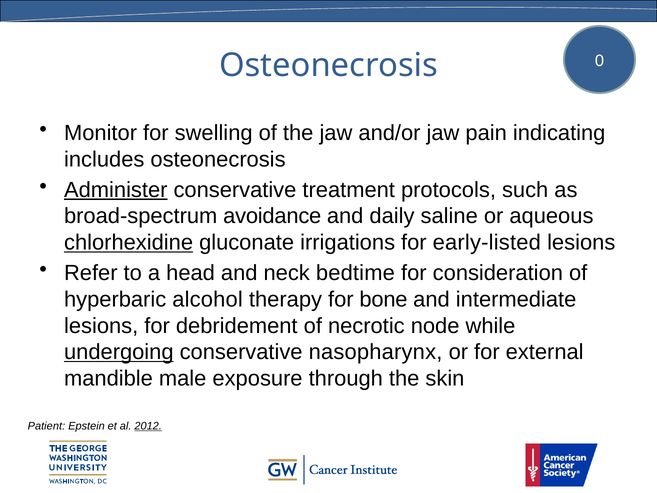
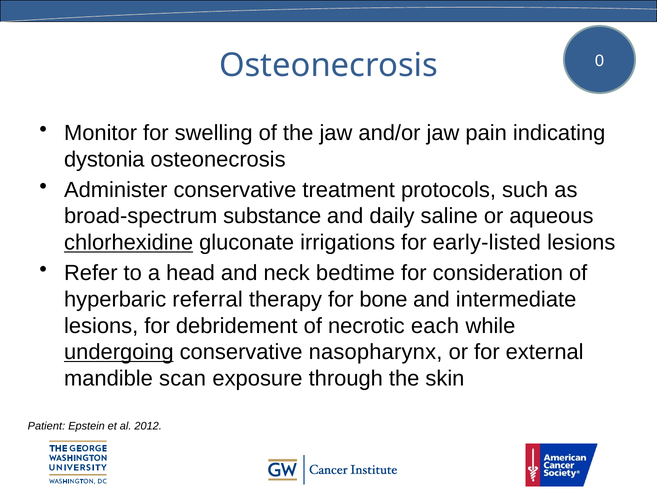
includes: includes -> dystonia (104, 159)
Administer underline: present -> none (116, 190)
avoidance: avoidance -> substance (272, 216)
alcohol: alcohol -> referral (208, 299)
node: node -> each (435, 326)
male: male -> scan (183, 378)
2012 underline: present -> none (148, 426)
